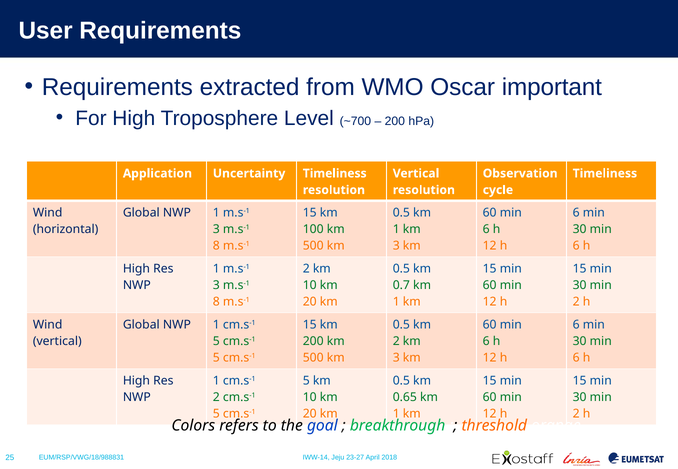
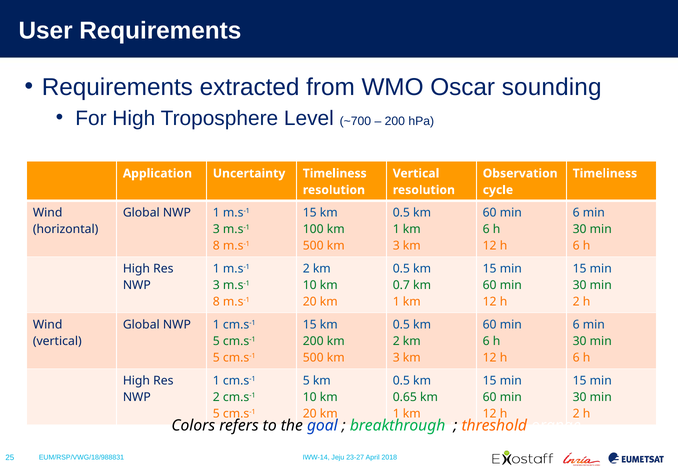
important: important -> sounding (552, 87)
